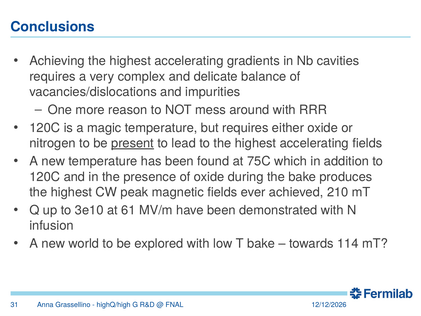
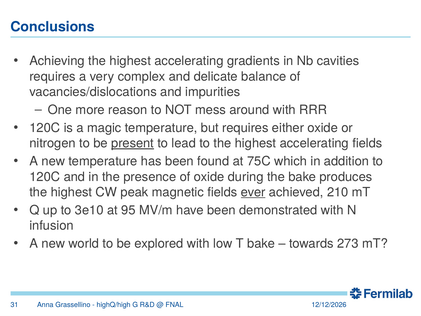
ever underline: none -> present (253, 192)
61: 61 -> 95 (128, 210)
114: 114 -> 273 (348, 244)
